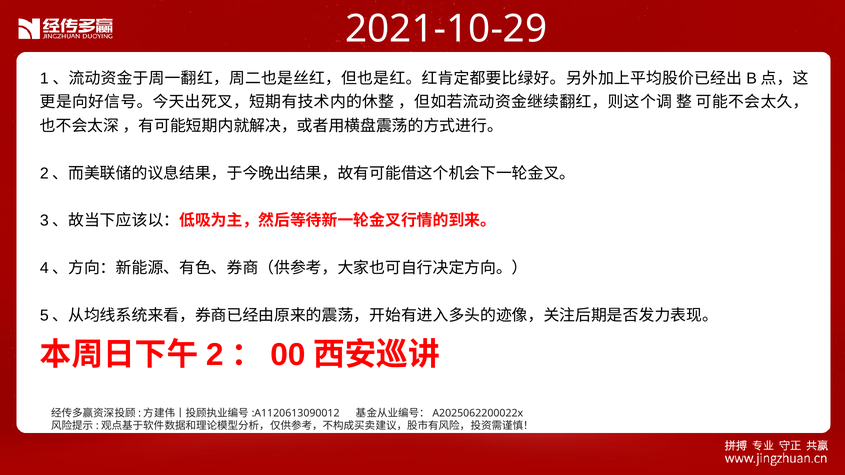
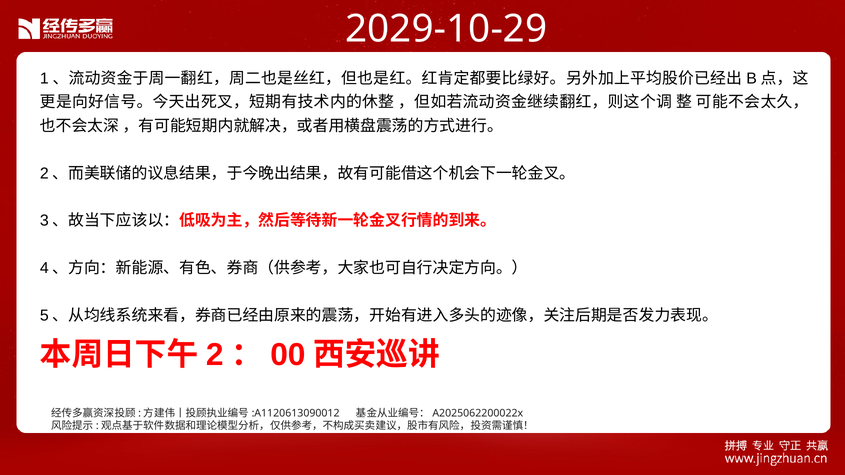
2021-10-29: 2021-10-29 -> 2029-10-29 (446, 29)
